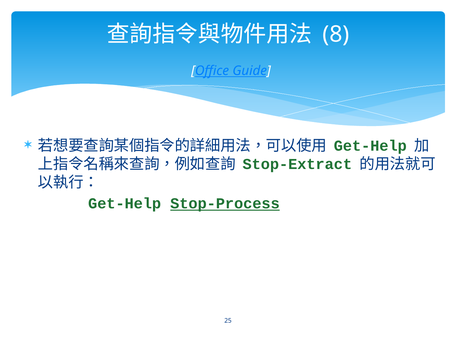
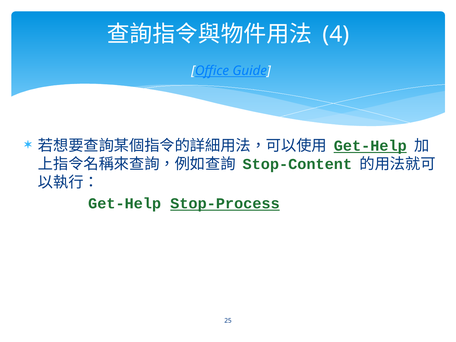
8: 8 -> 4 (336, 34)
Get-Help underline: none -> present (370, 146)
Stop-Extract: Stop-Extract -> Stop-Content (297, 164)
